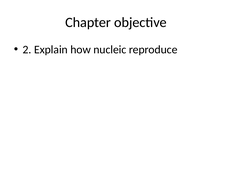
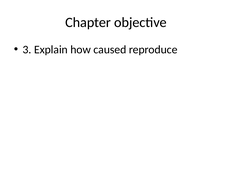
2: 2 -> 3 (27, 50)
nucleic: nucleic -> caused (110, 50)
